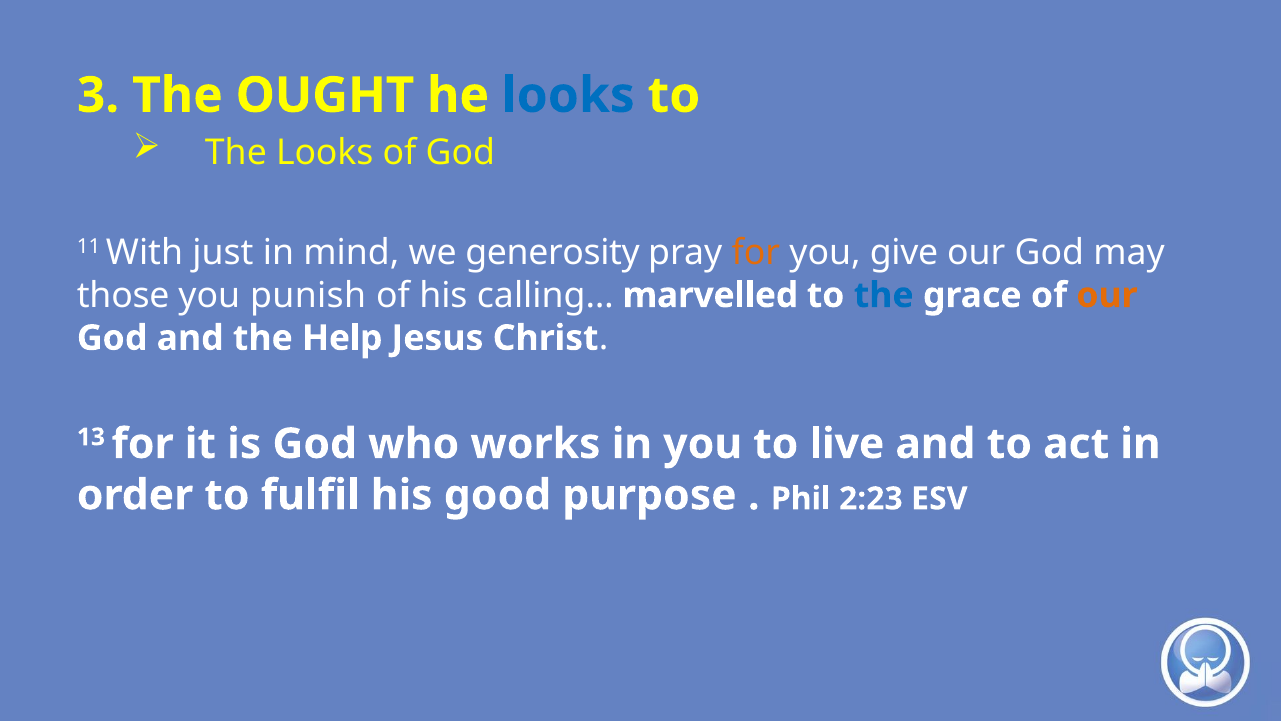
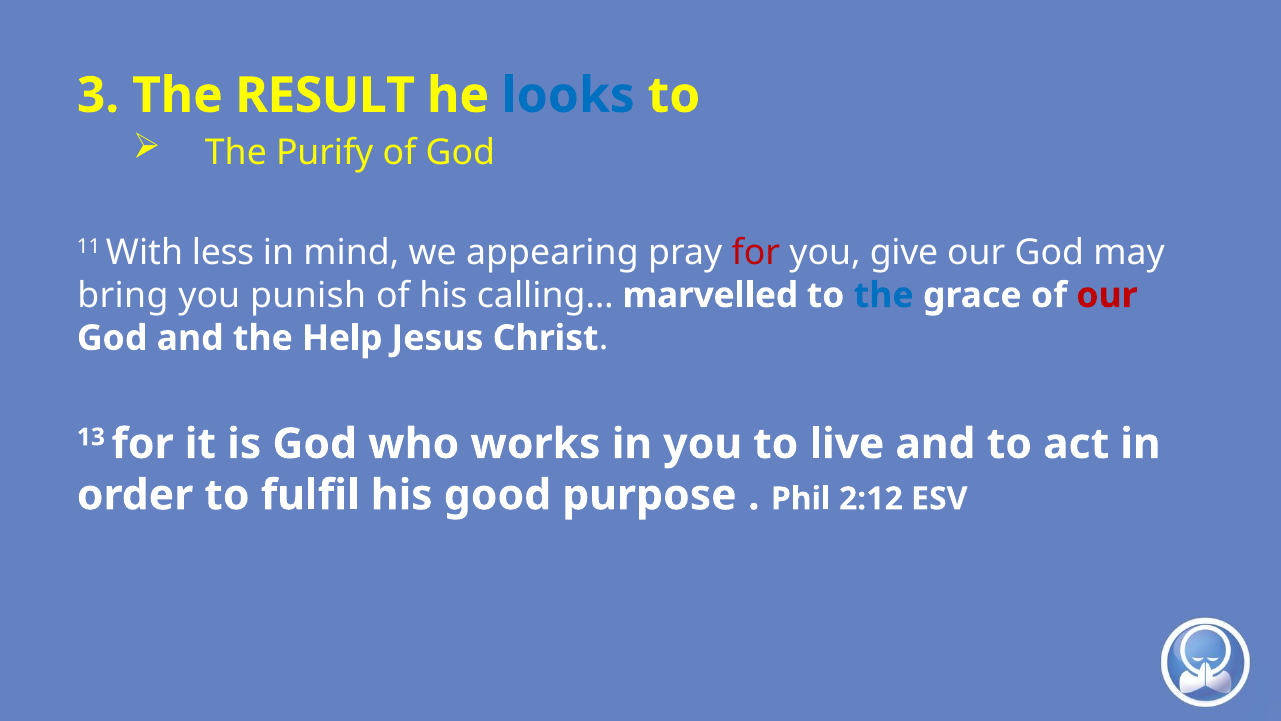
OUGHT: OUGHT -> RESULT (325, 95)
The Looks: Looks -> Purify (325, 153)
just: just -> less (223, 252)
generosity: generosity -> appearing (552, 252)
for colour: orange -> red (756, 252)
those: those -> bring (123, 295)
our colour: orange -> red (1107, 295)
2:23: 2:23 -> 2:12 (871, 499)
